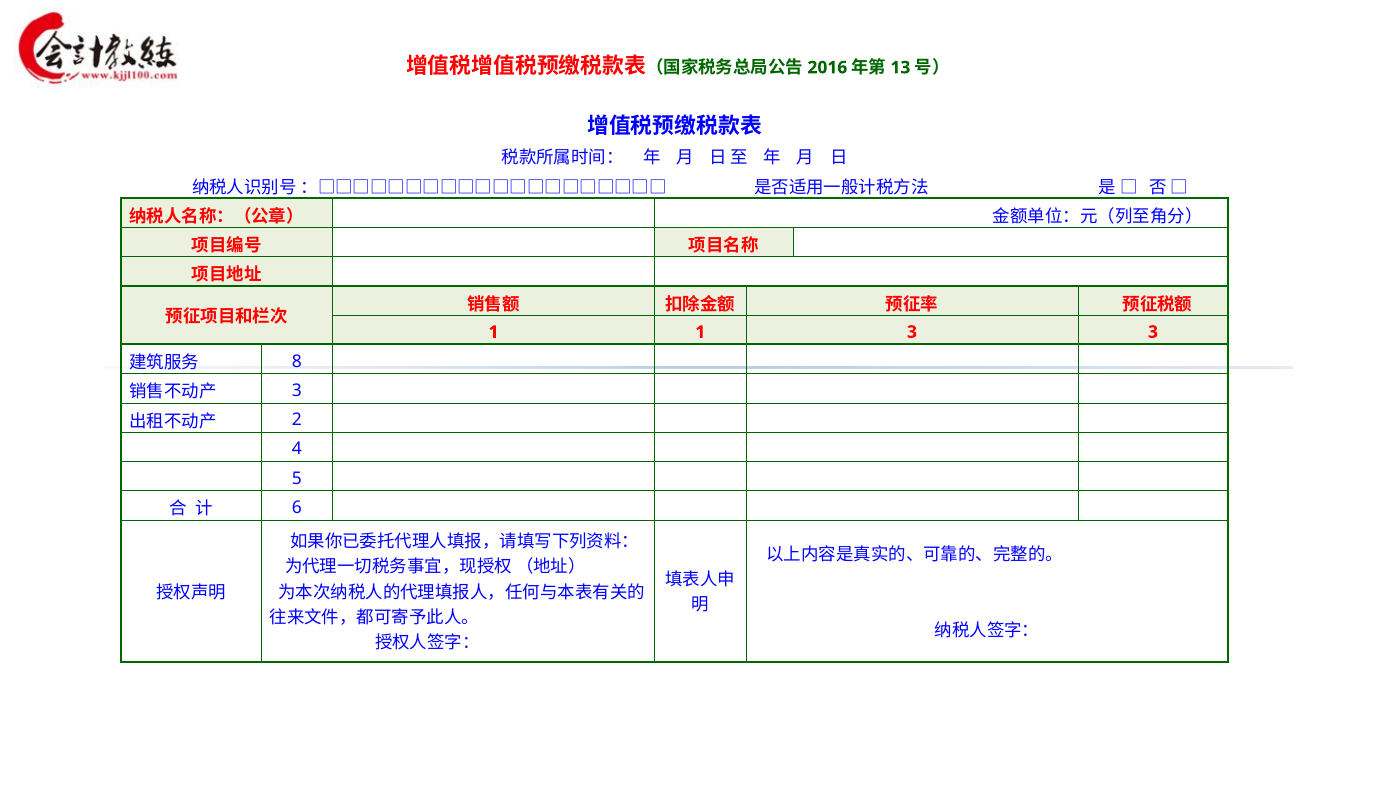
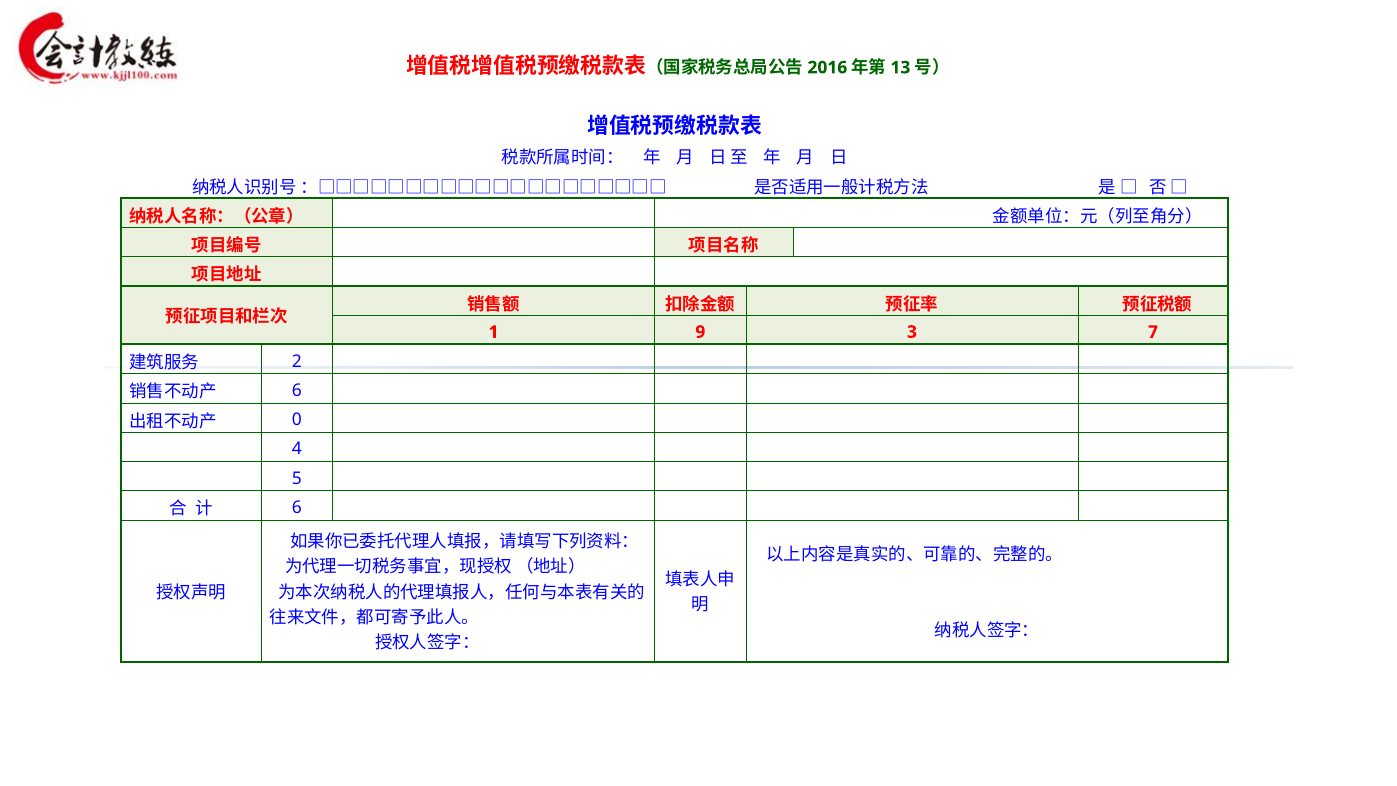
1 1: 1 -> 9 (700, 332)
3 3: 3 -> 7 (1153, 332)
8: 8 -> 2 (297, 361)
3: 3 -> 6 (297, 390)
2: 2 -> 0 (297, 420)
